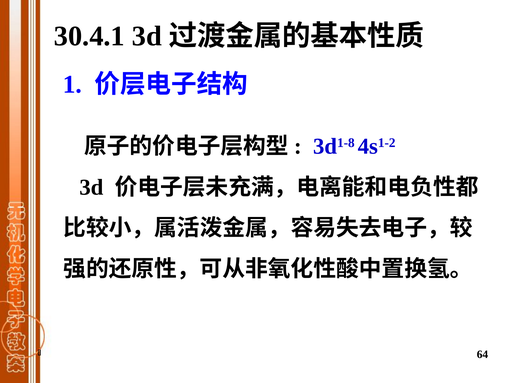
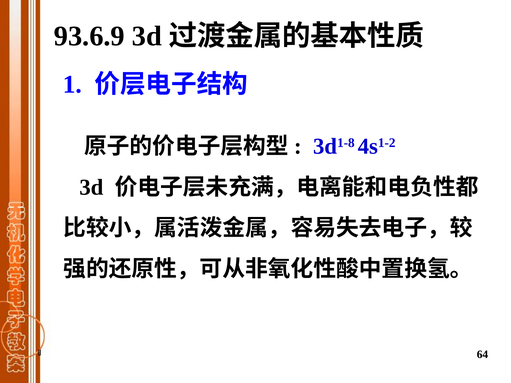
30.4.1: 30.4.1 -> 93.6.9 (89, 36)
